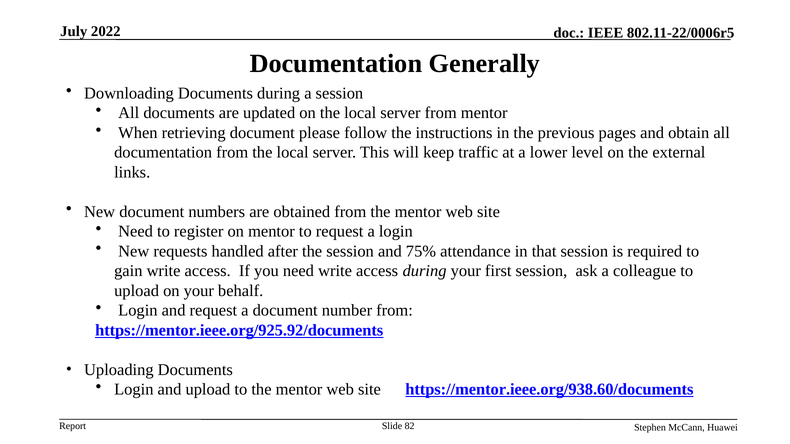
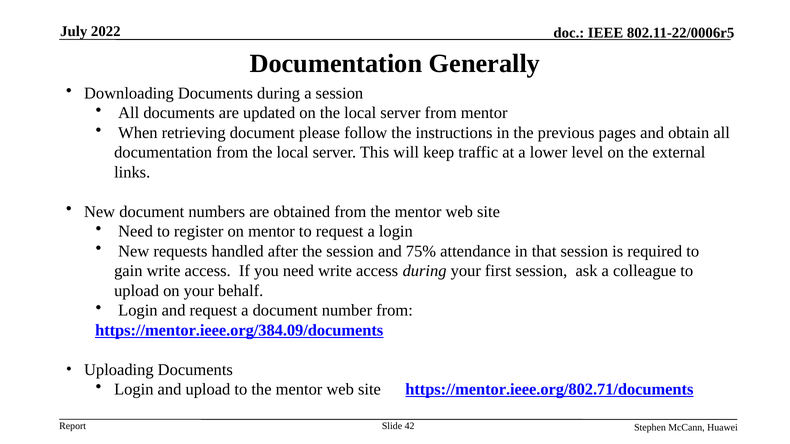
https://mentor.ieee.org/925.92/documents: https://mentor.ieee.org/925.92/documents -> https://mentor.ieee.org/384.09/documents (239, 330)
https://mentor.ieee.org/938.60/documents: https://mentor.ieee.org/938.60/documents -> https://mentor.ieee.org/802.71/documents (549, 390)
82: 82 -> 42 (410, 426)
